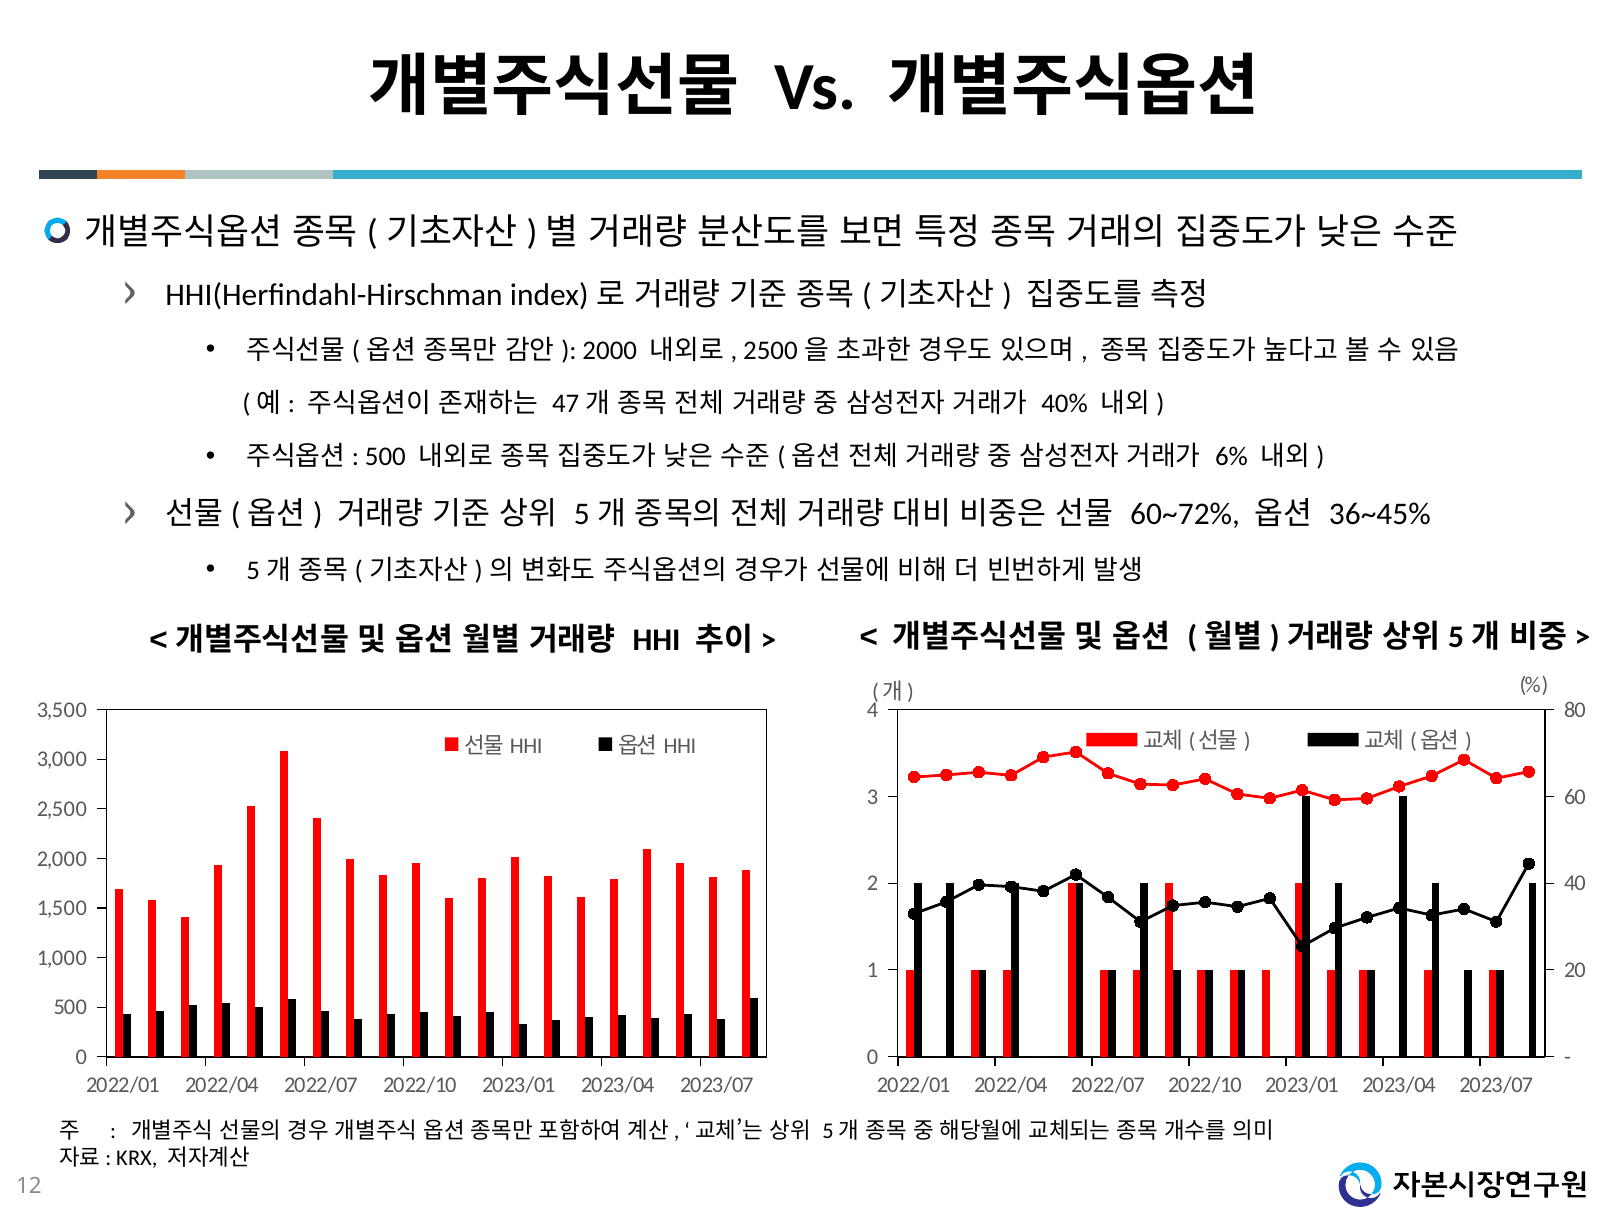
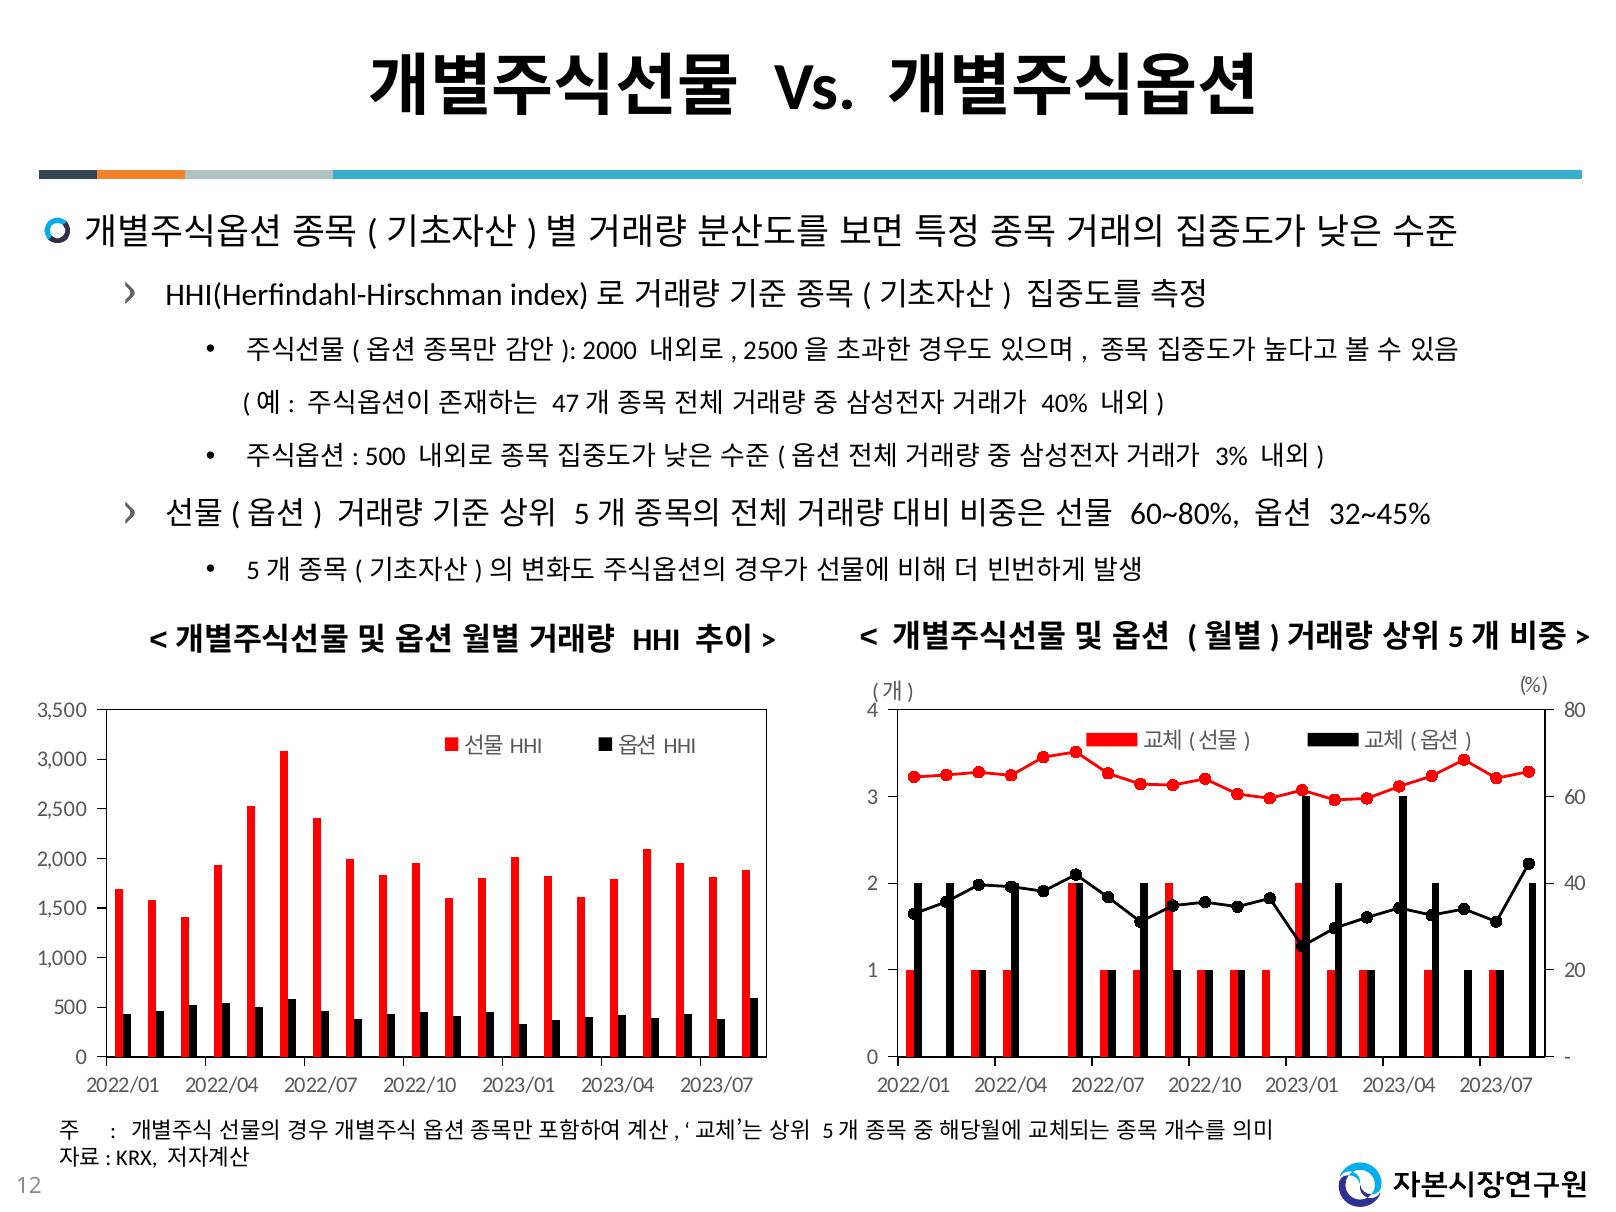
6%: 6% -> 3% (1232, 457)
60~72%: 60~72% -> 60~80% (1185, 515)
36~45%: 36~45% -> 32~45% (1380, 515)
